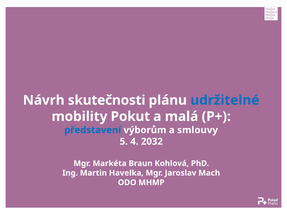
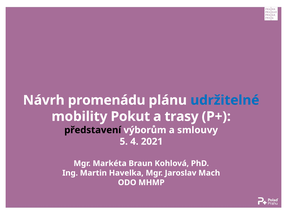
skutečnosti: skutečnosti -> promenádu (107, 100)
malá: malá -> trasy (182, 117)
představení colour: blue -> black (93, 130)
2032: 2032 -> 2021 (152, 142)
